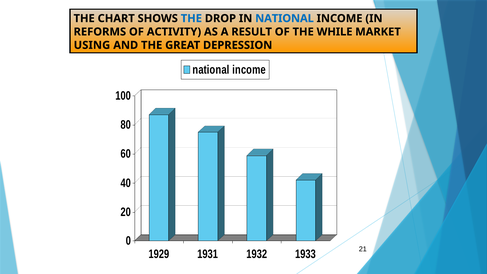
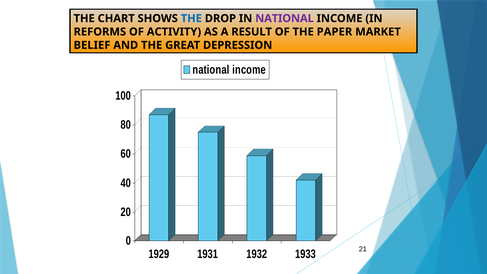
NATIONAL colour: blue -> purple (285, 18)
WHILE: WHILE -> PAPER (334, 32)
USING: USING -> BELIEF (92, 45)
